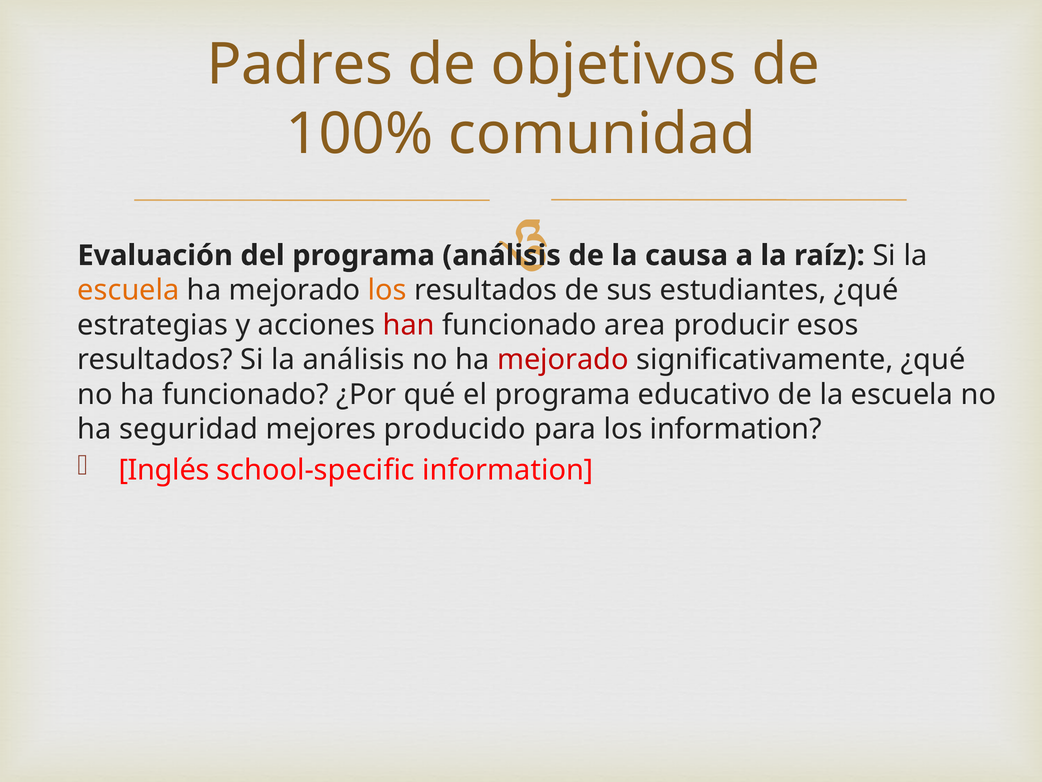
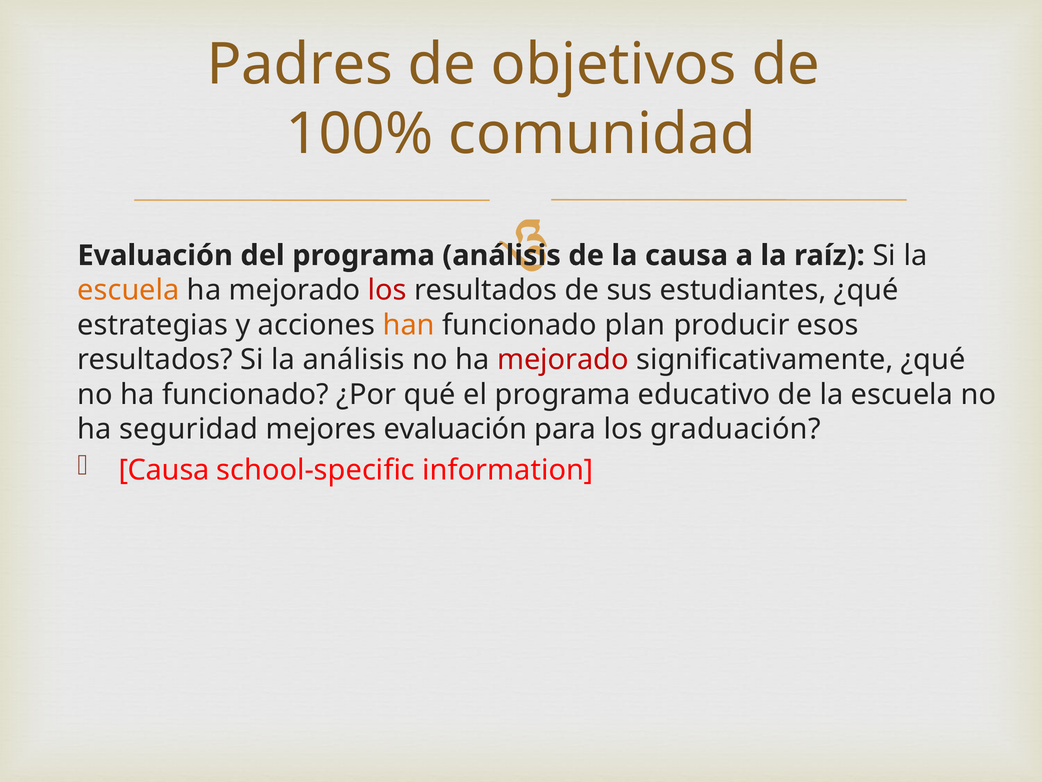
los colour: orange -> red (387, 290)
han colour: red -> orange (409, 325)
area: area -> plan (635, 325)
mejores producido: producido -> evaluación (455, 429)
los information: information -> graduación (736, 429)
Inglés: Inglés -> Causa (164, 470)
